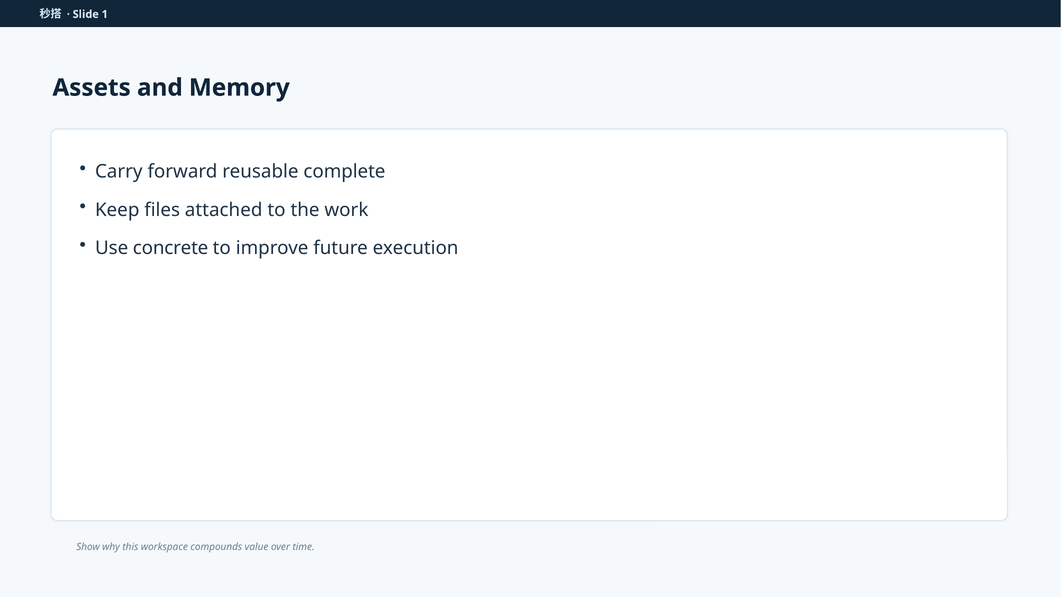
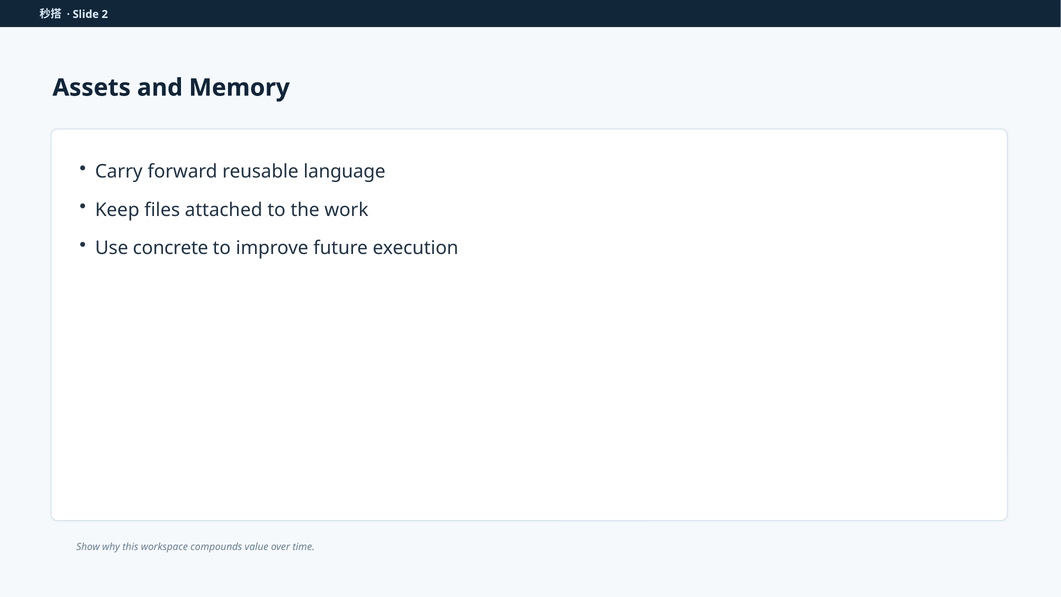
1: 1 -> 2 (105, 14)
complete: complete -> language (345, 172)
